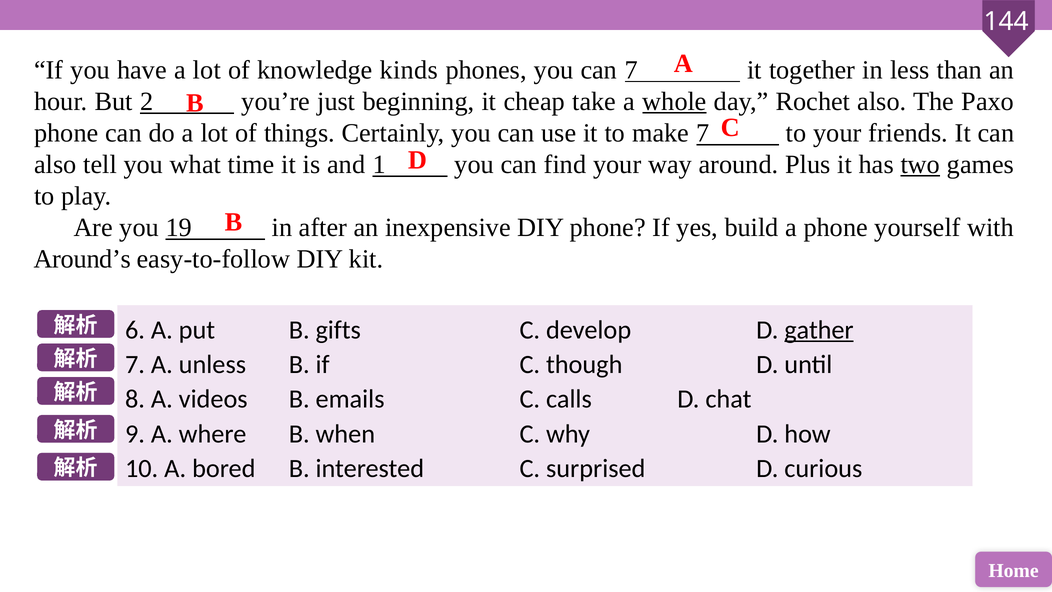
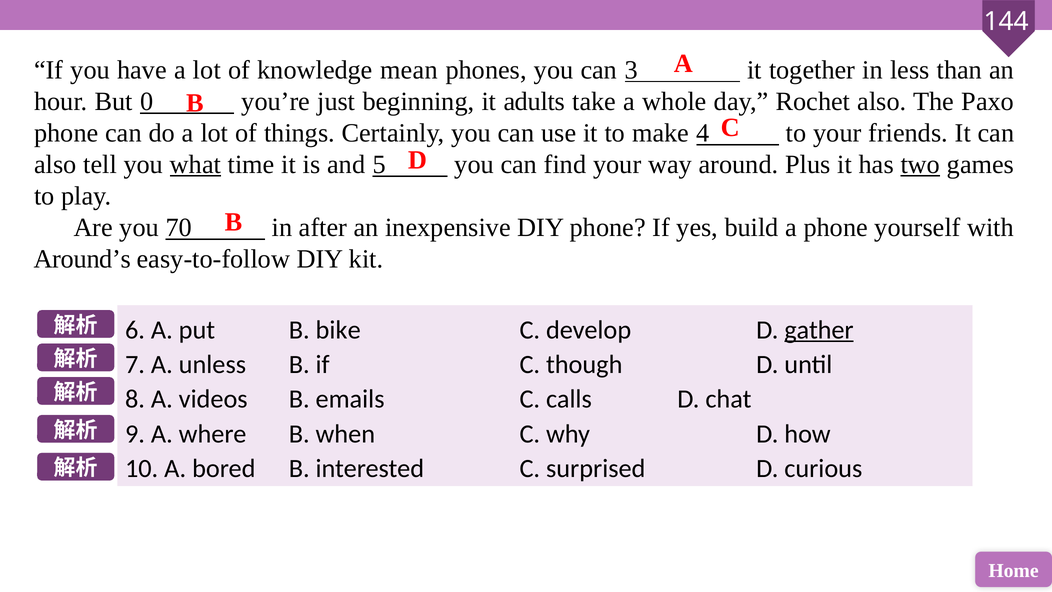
kinds: kinds -> mean (409, 70)
can 7: 7 -> 3 (631, 70)
2: 2 -> 0 (147, 101)
cheap: cheap -> adults (534, 101)
whole underline: present -> none (674, 101)
make 7: 7 -> 4 (703, 133)
what underline: none -> present (195, 164)
1: 1 -> 5 (379, 164)
19: 19 -> 70 (179, 228)
gifts: gifts -> bike (338, 330)
